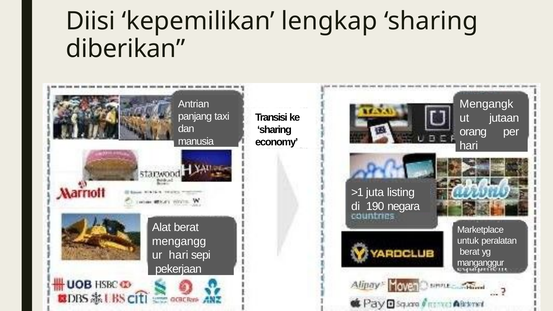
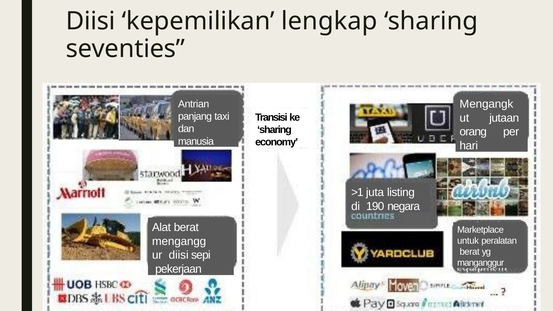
diberikan: diberikan -> seventies (125, 49)
hari: hari -> diisi (179, 255)
